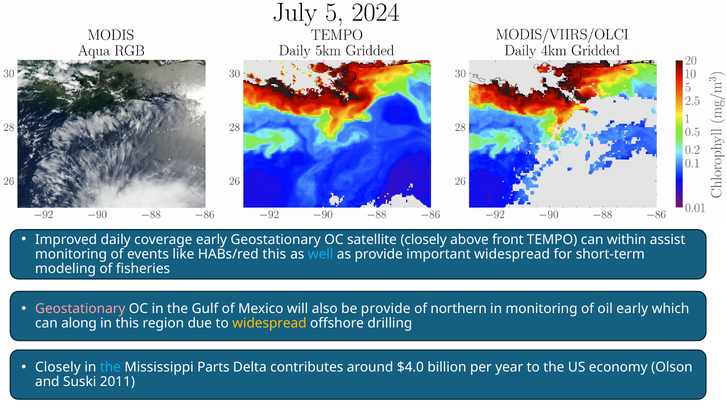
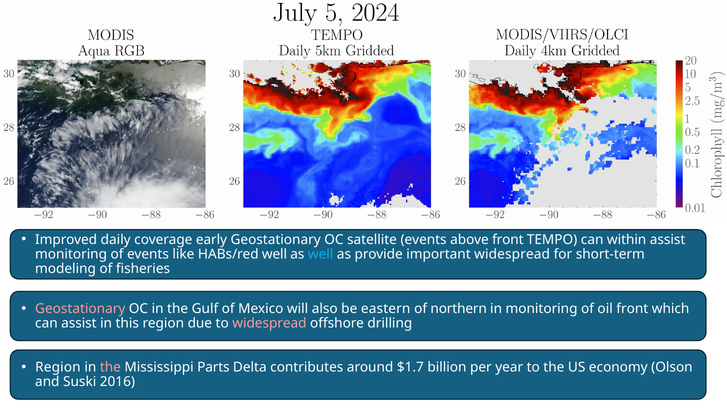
satellite closely: closely -> events (424, 239)
HABs/red this: this -> well (275, 254)
be provide: provide -> eastern (386, 308)
oil early: early -> front (632, 308)
can along: along -> assist (79, 323)
widespread colour: yellow -> pink (269, 323)
Closely: Closely -> Region (58, 367)
the colour: light blue -> pink (110, 367)
$4.0: $4.0 -> $1.7 (410, 367)
2011: 2011 -> 2016 (117, 382)
